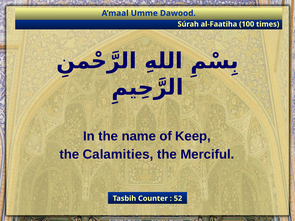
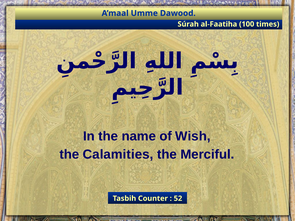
Keep: Keep -> Wish (193, 136)
